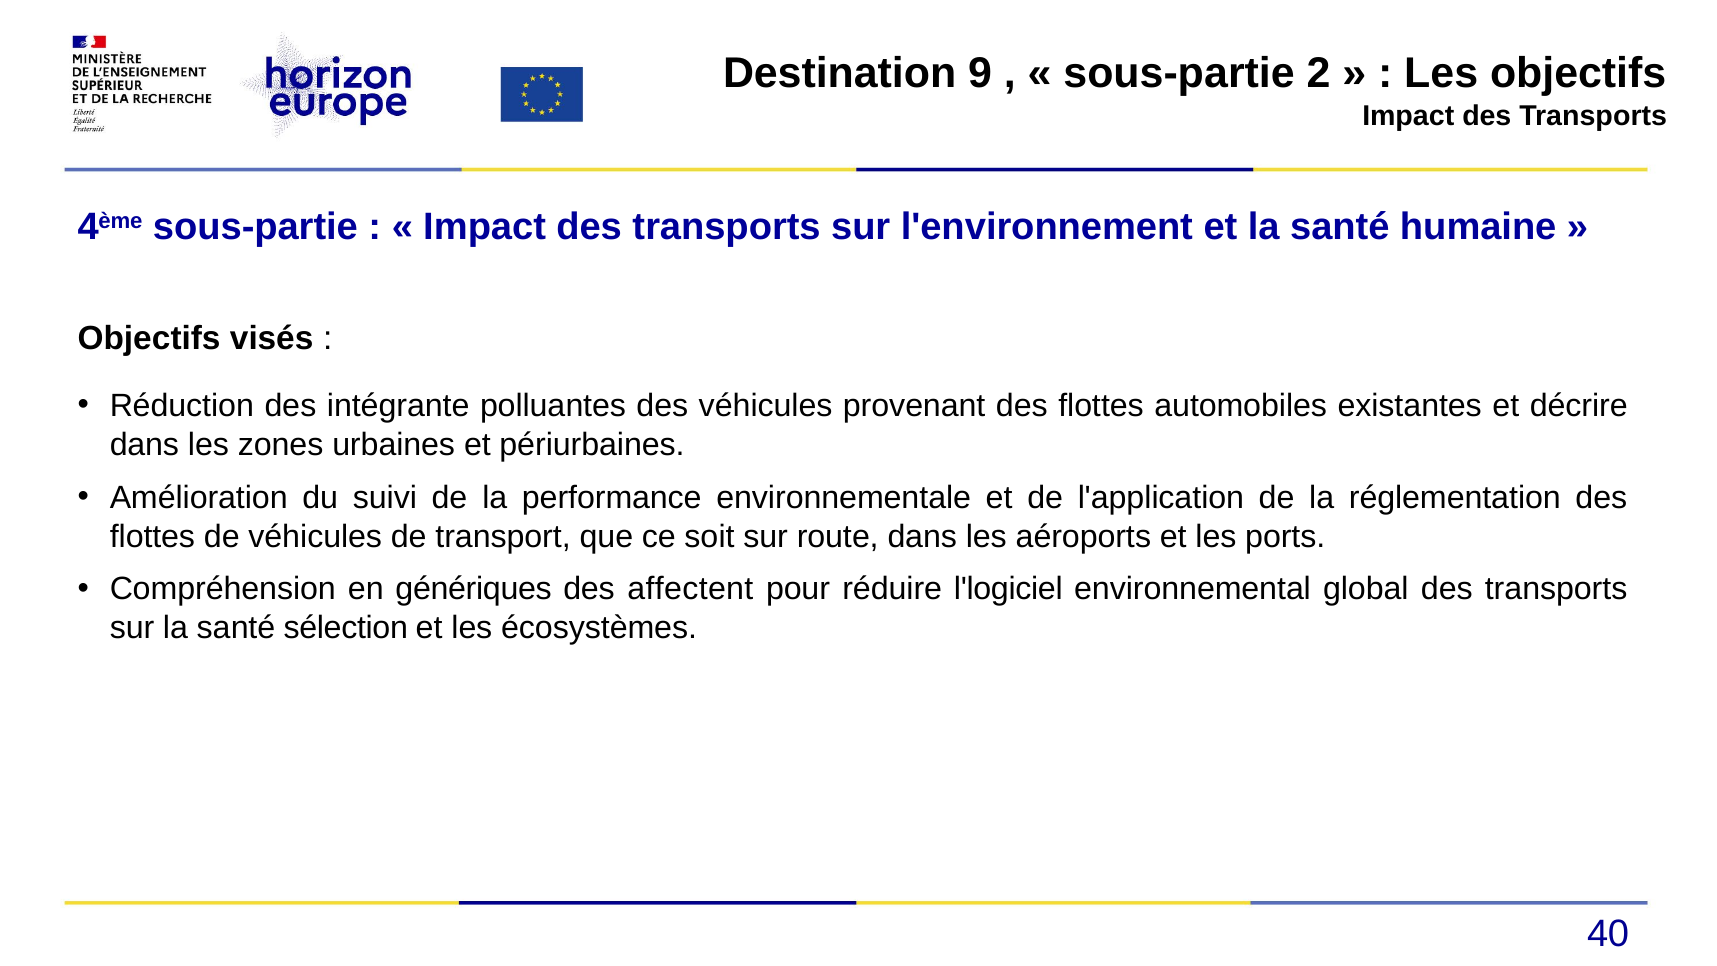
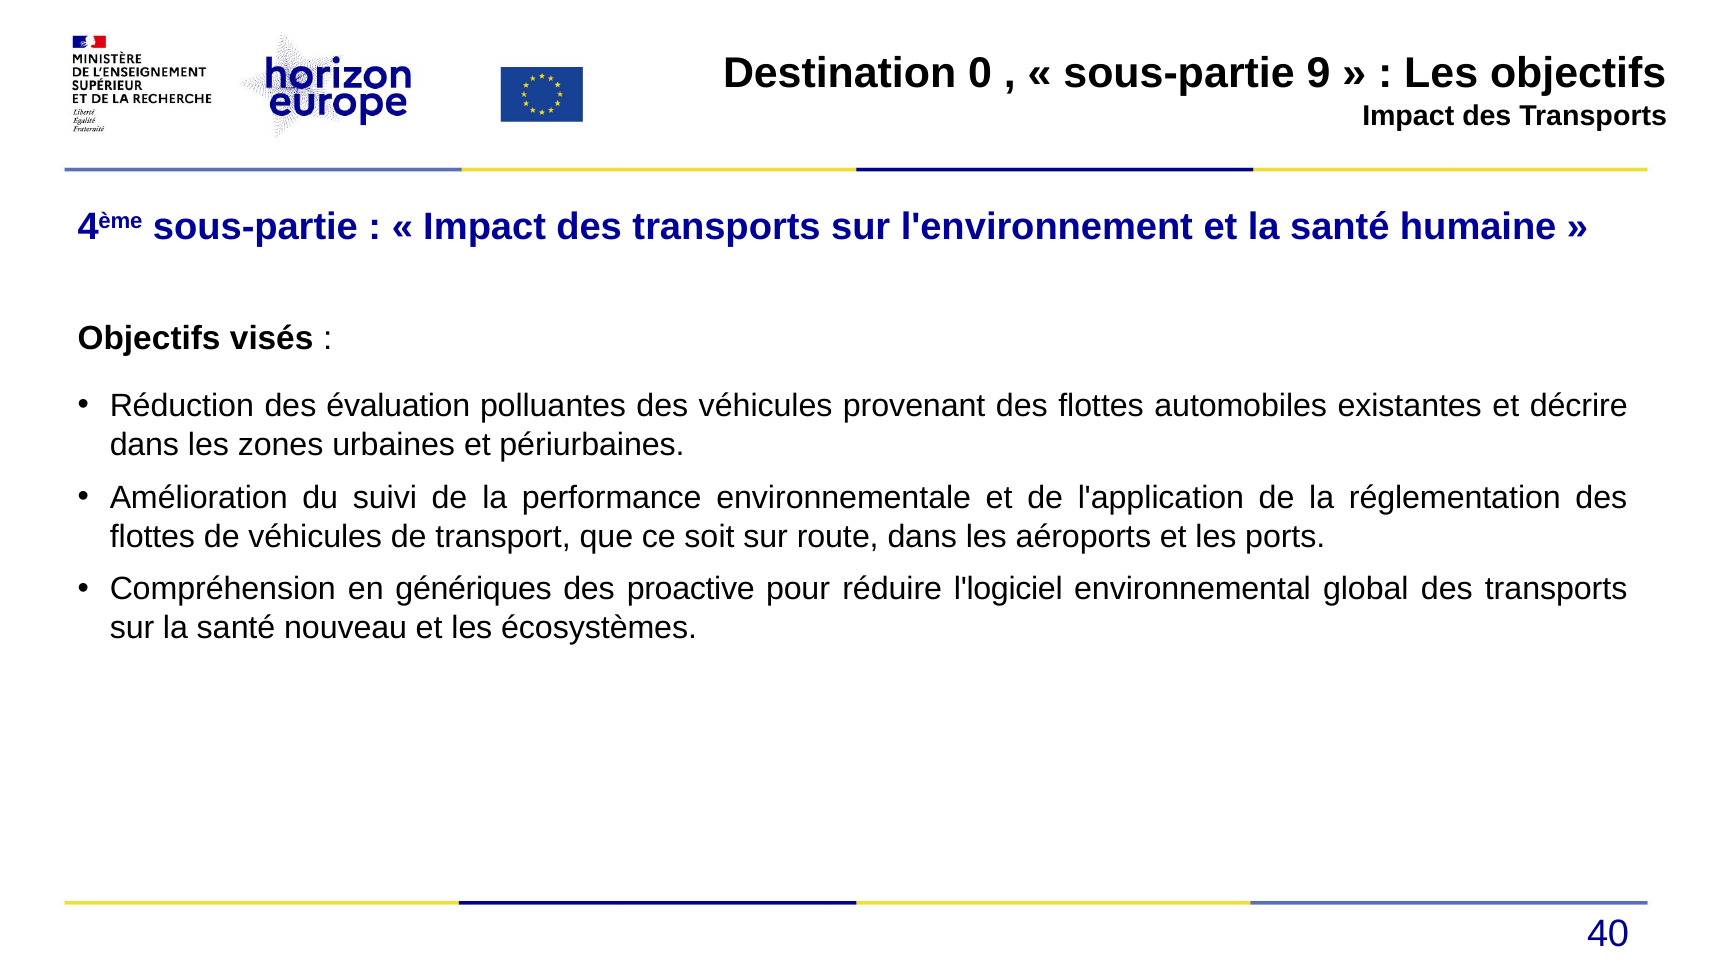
9: 9 -> 0 (980, 74)
2: 2 -> 9 (1318, 74)
intégrante: intégrante -> évaluation (398, 406)
affectent: affectent -> proactive (691, 589)
sélection: sélection -> nouveau (346, 628)
